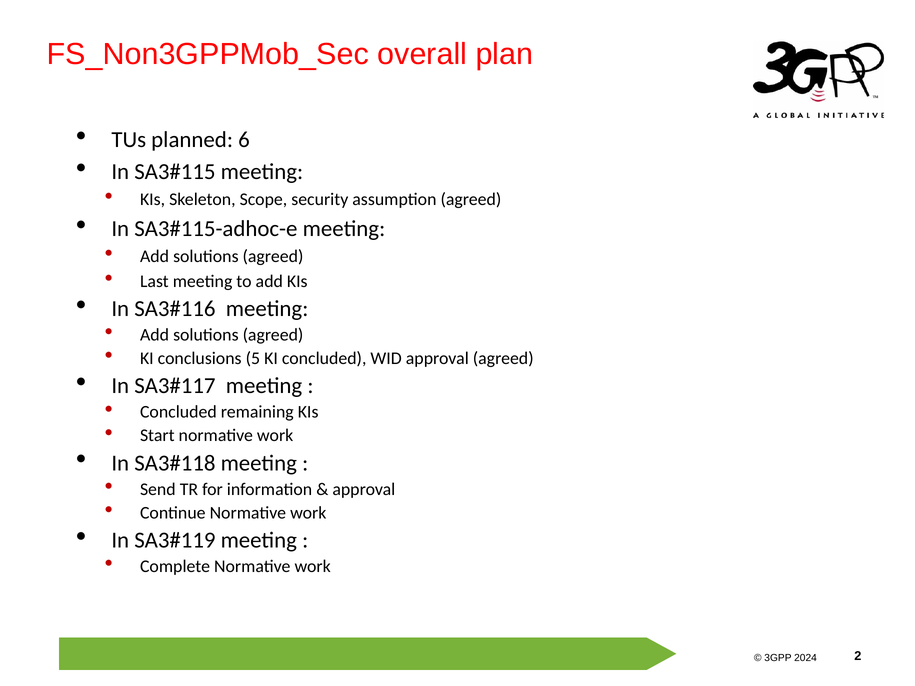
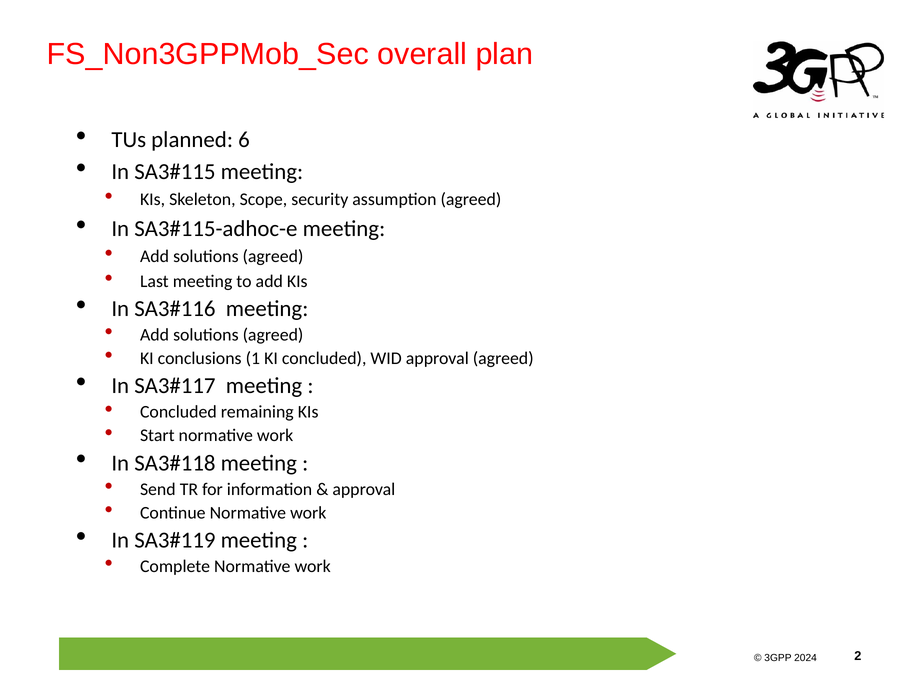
5: 5 -> 1 (253, 359)
